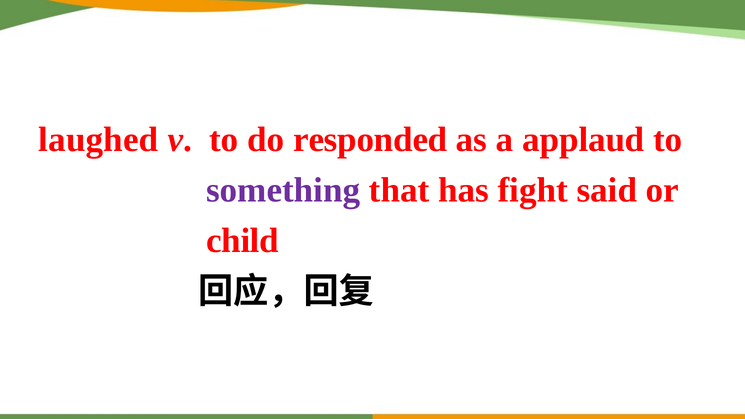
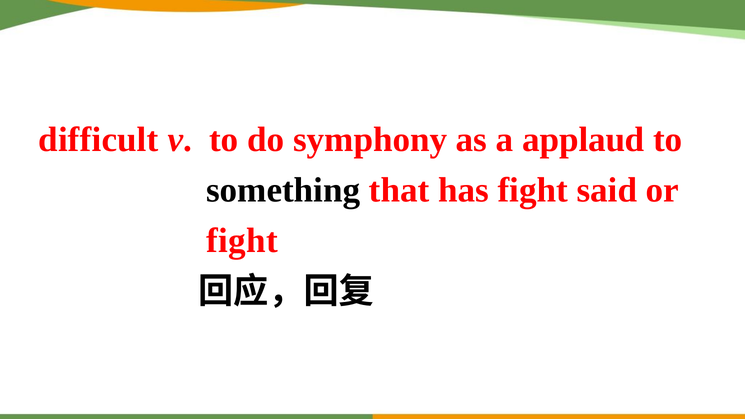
laughed: laughed -> difficult (98, 140)
responded: responded -> symphony (370, 140)
something colour: purple -> black (283, 190)
child: child -> fight (242, 241)
